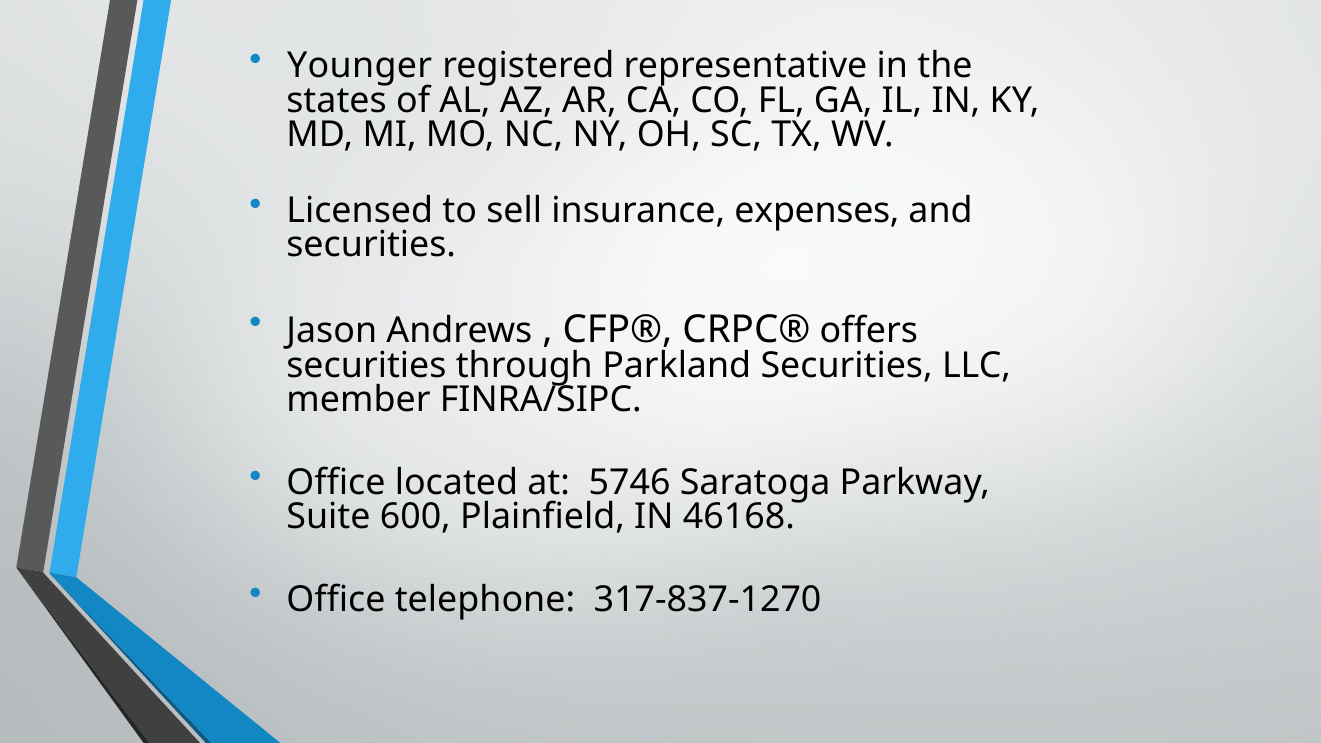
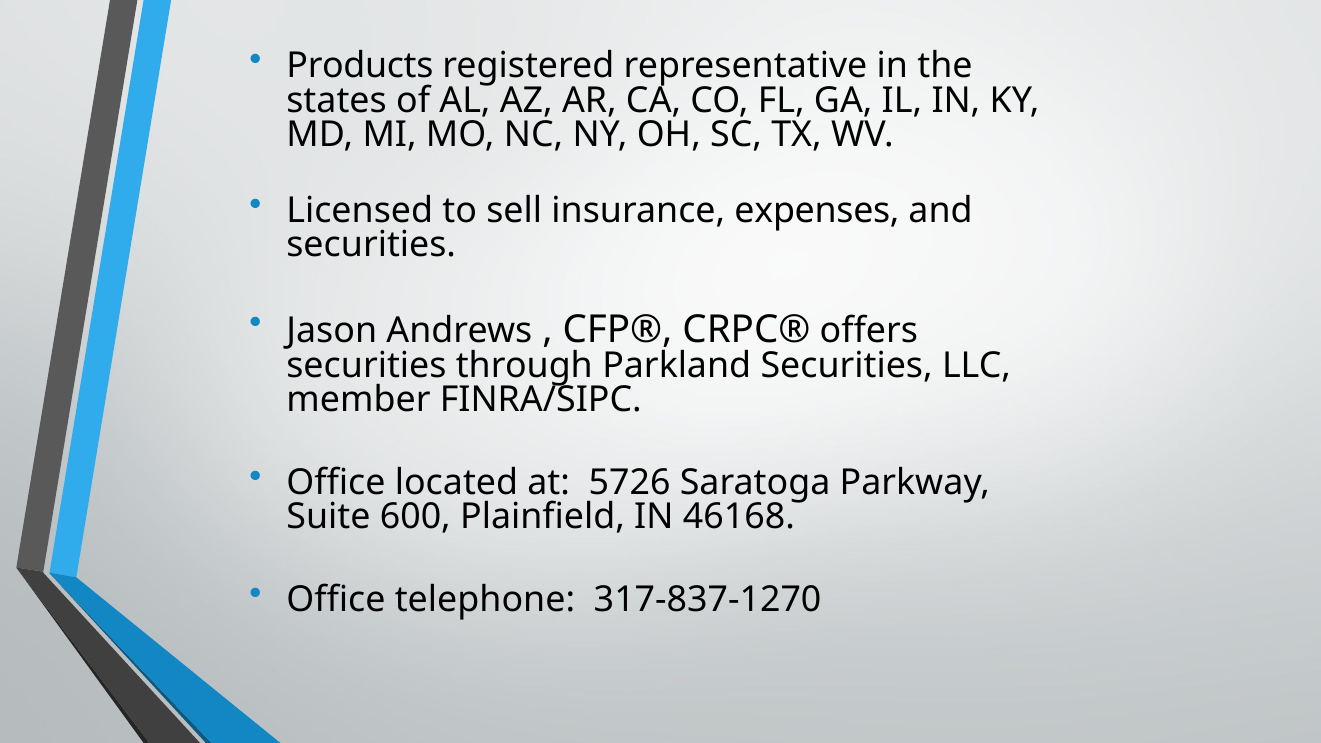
Younger: Younger -> Products (360, 66)
5746: 5746 -> 5726 (630, 483)
